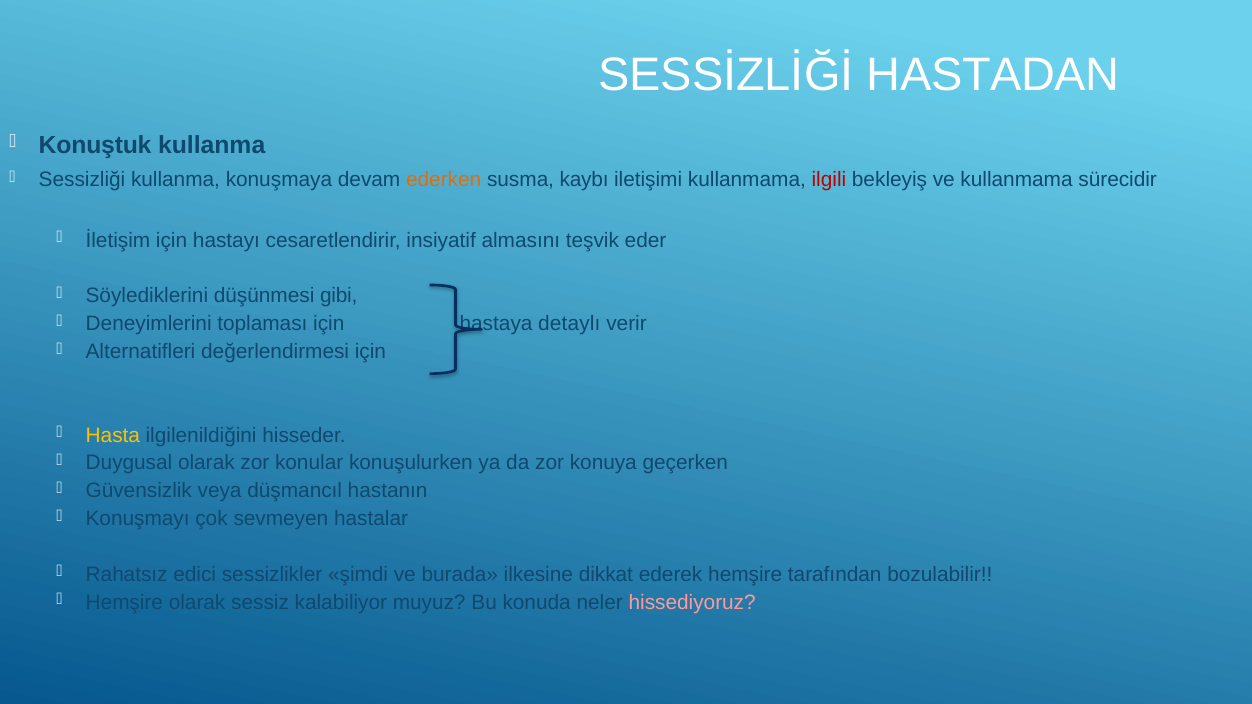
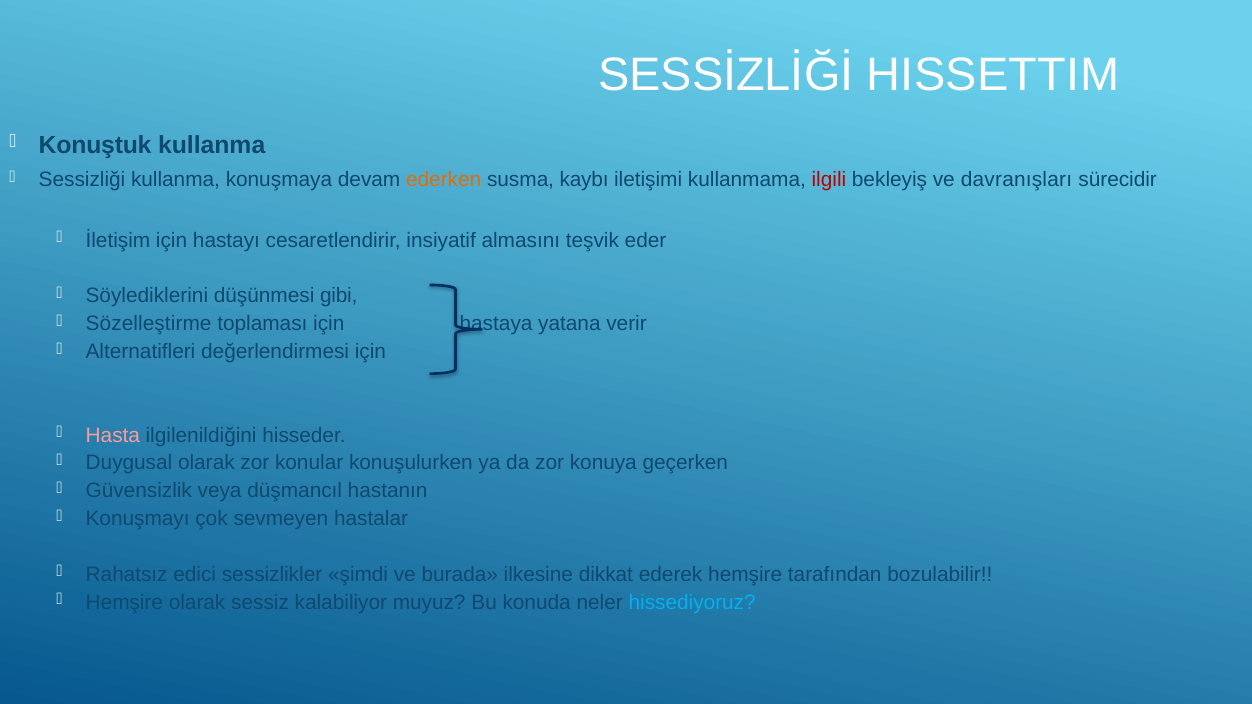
HASTADAN: HASTADAN -> HISSETTIM (993, 75)
ve kullanmama: kullanmama -> davranışları (1016, 180)
Deneyimlerini: Deneyimlerini -> Sözelleştirme (149, 324)
detaylı: detaylı -> yatana (569, 324)
Hasta colour: yellow -> pink (113, 435)
hissediyoruz colour: pink -> light blue (692, 603)
